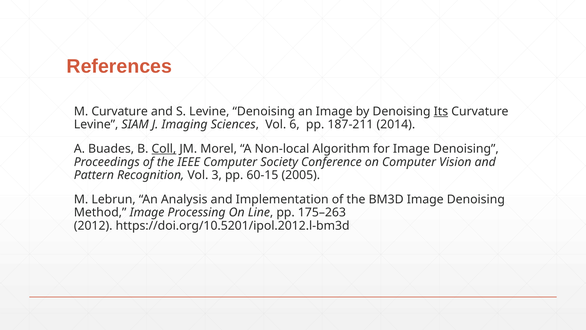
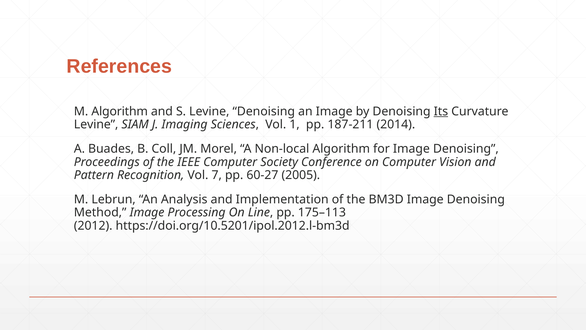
M Curvature: Curvature -> Algorithm (120, 111)
6: 6 -> 1 (295, 124)
Coll underline: present -> none (164, 149)
3: 3 -> 7 (217, 175)
60-15: 60-15 -> 60-27 (262, 175)
175–263: 175–263 -> 175–113 (322, 212)
